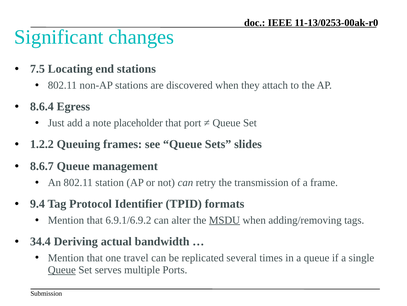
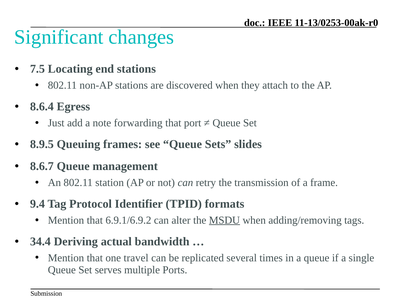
placeholder: placeholder -> forwarding (138, 123)
1.2.2: 1.2.2 -> 8.9.5 (42, 144)
Queue underline: present -> none (62, 269)
